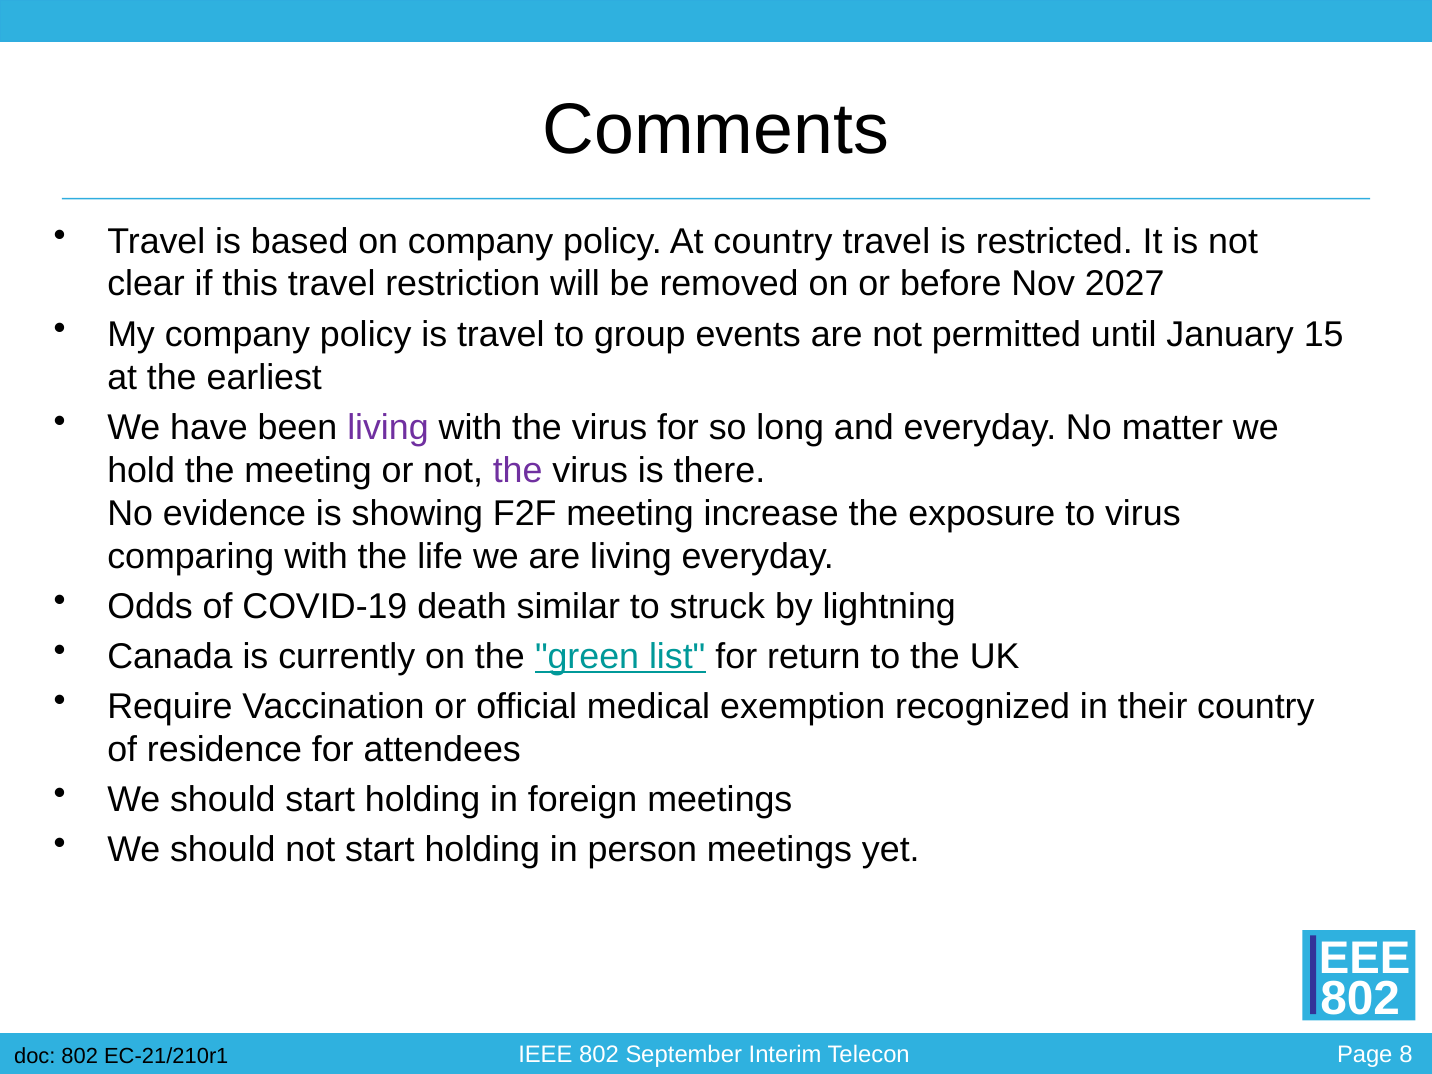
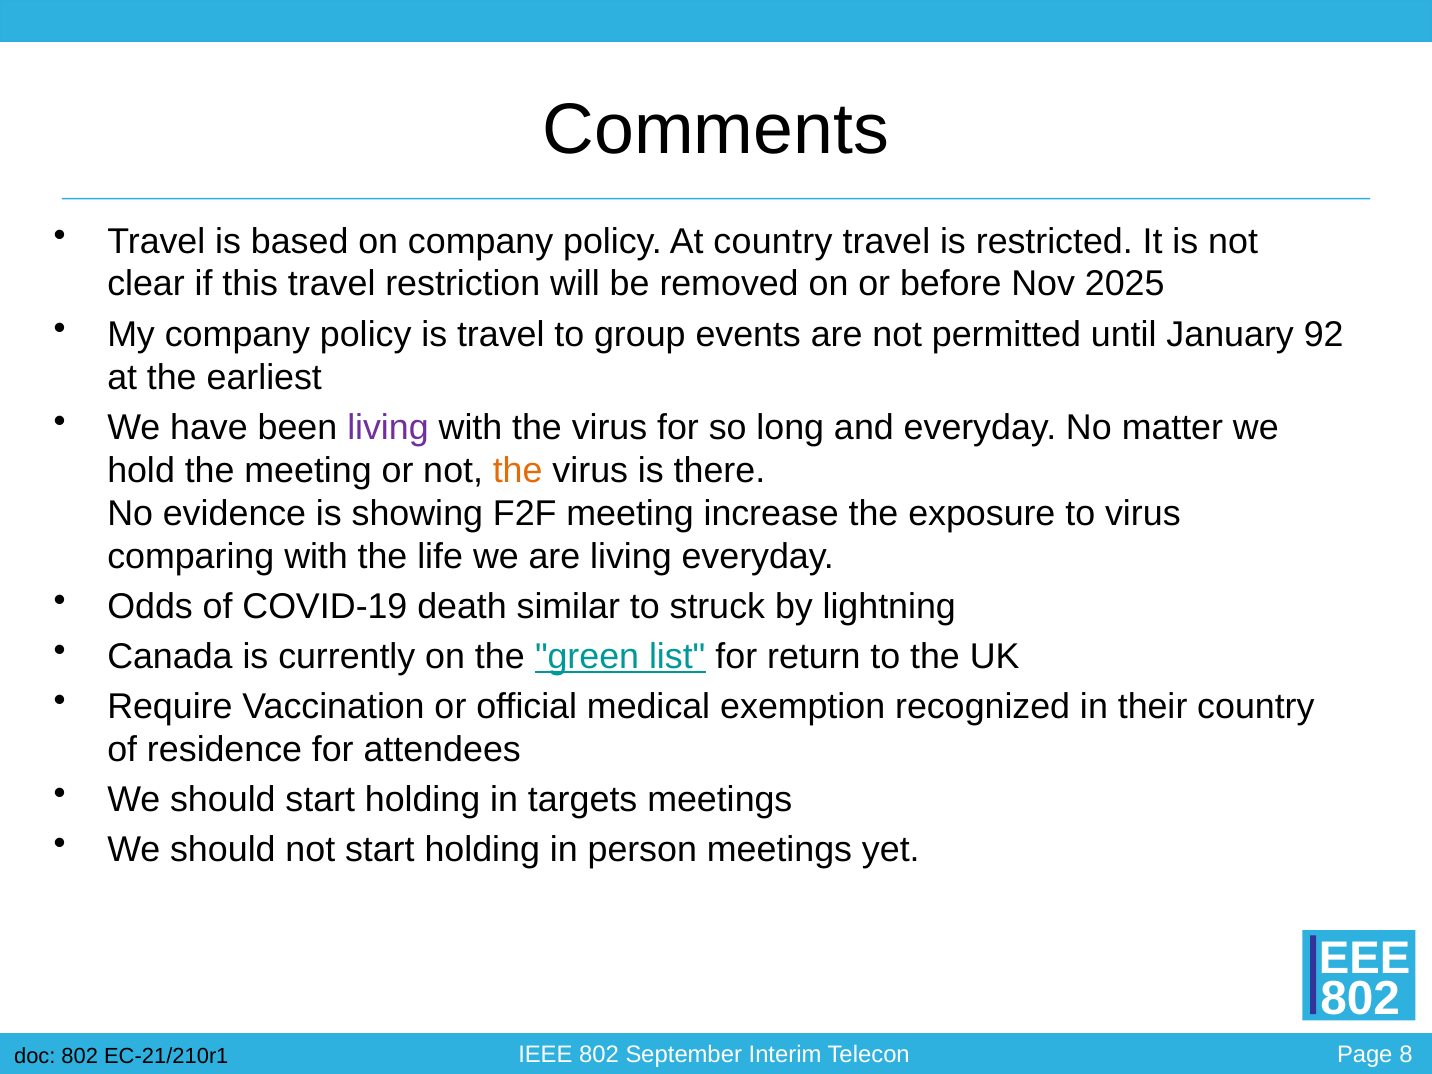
2027: 2027 -> 2025 (1125, 284)
15: 15 -> 92 (1324, 334)
the colour: purple -> orange (518, 470)
foreign: foreign -> targets (583, 800)
